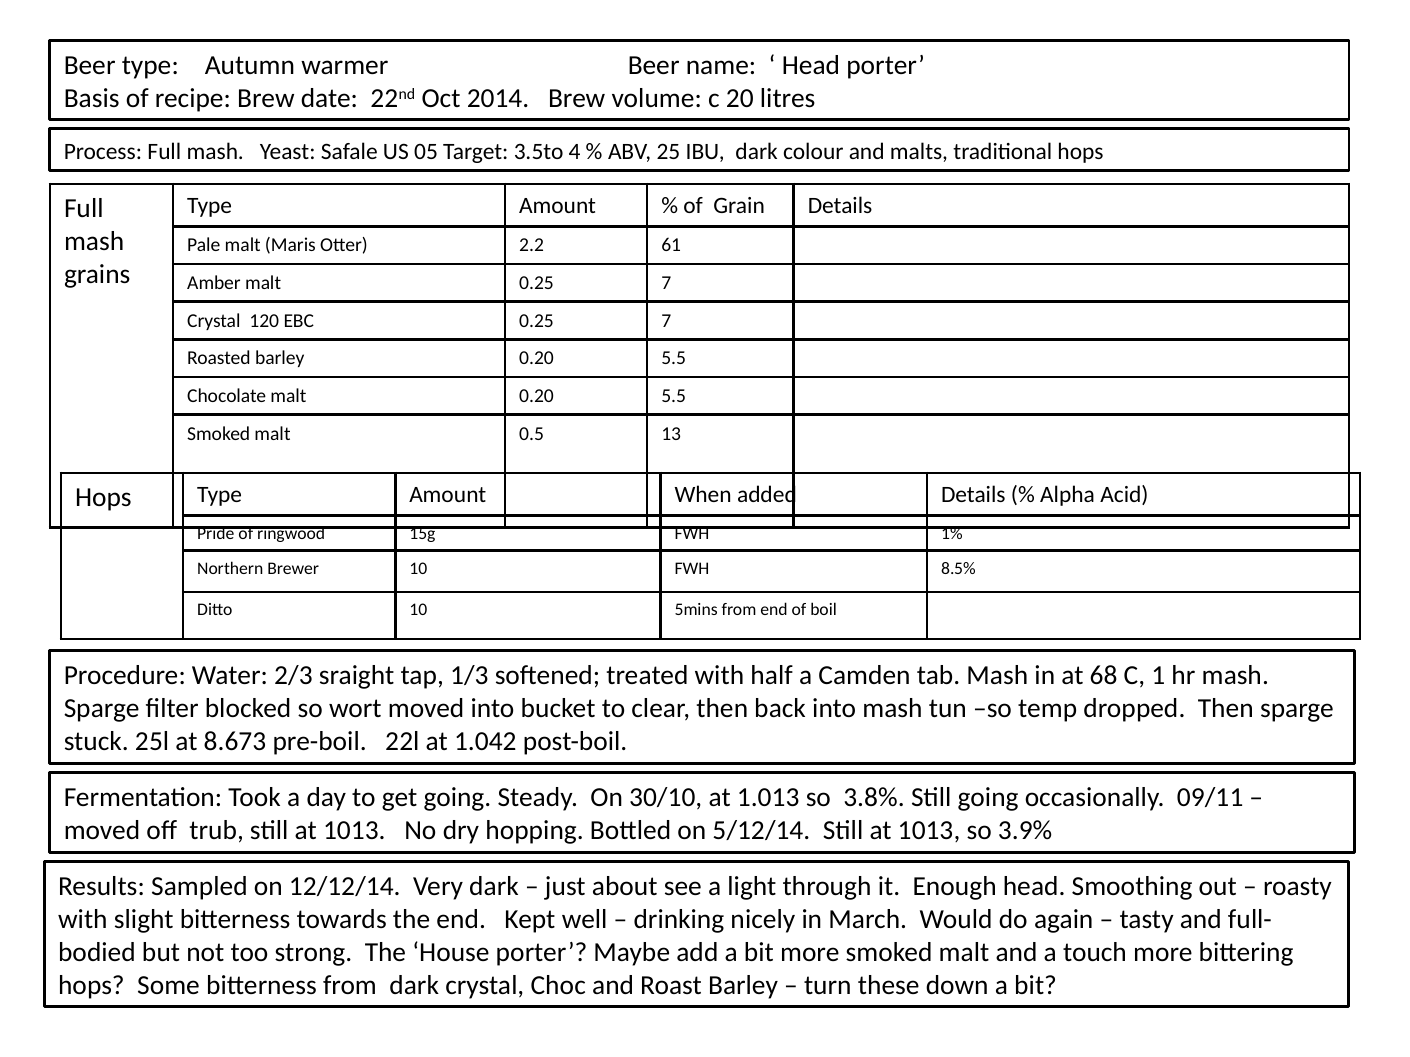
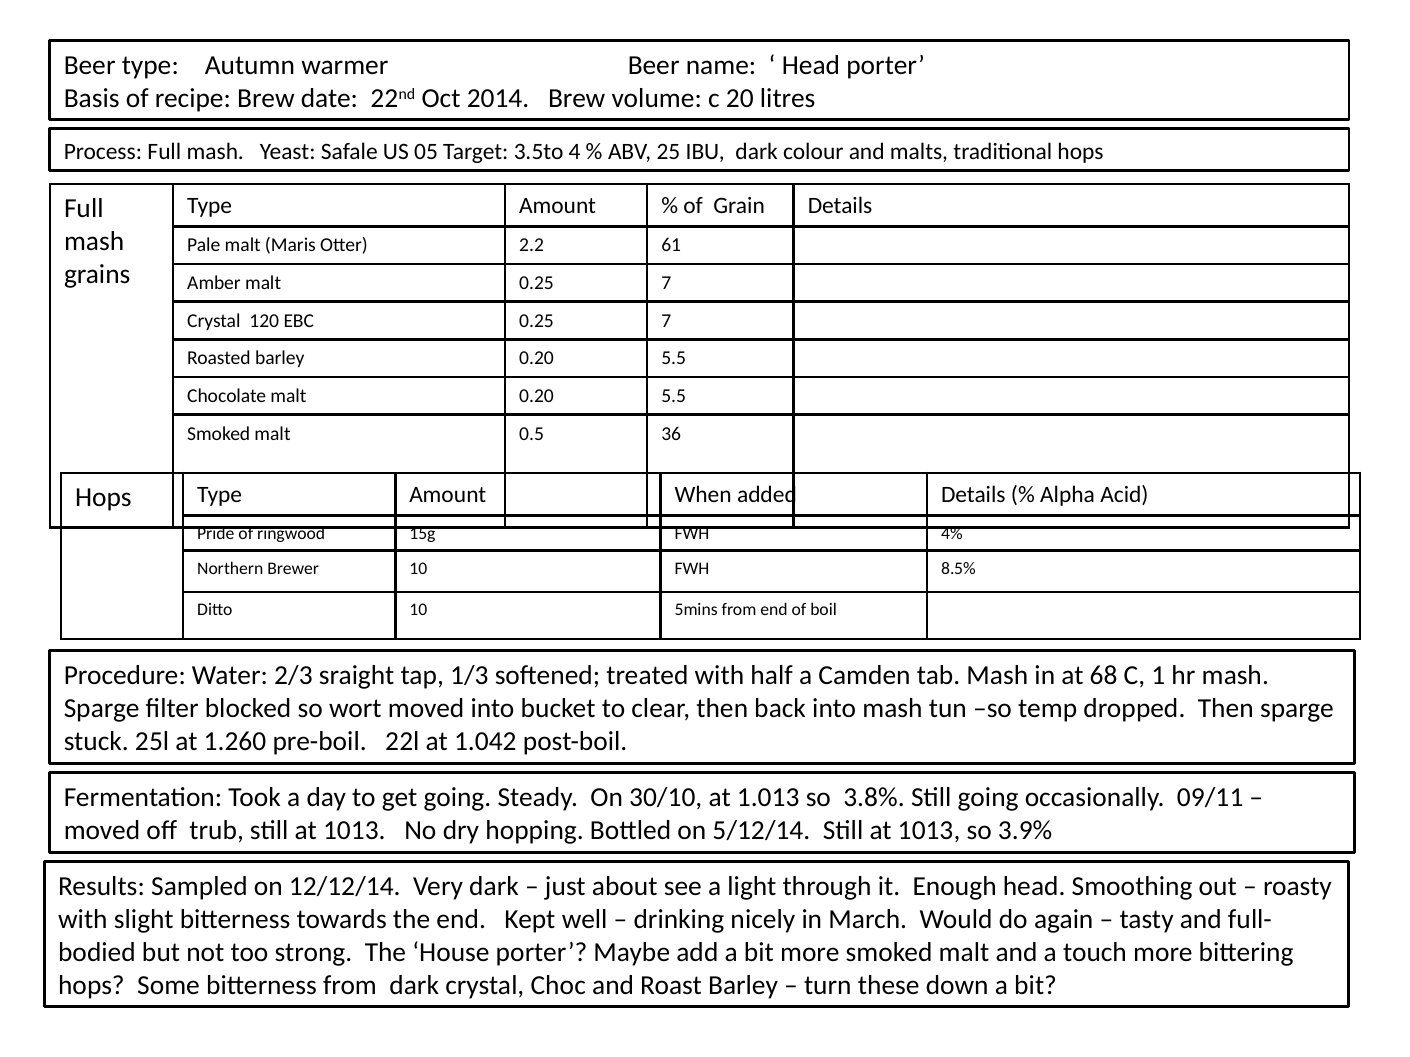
13: 13 -> 36 (671, 434)
1%: 1% -> 4% (952, 534)
8.673: 8.673 -> 1.260 (235, 742)
